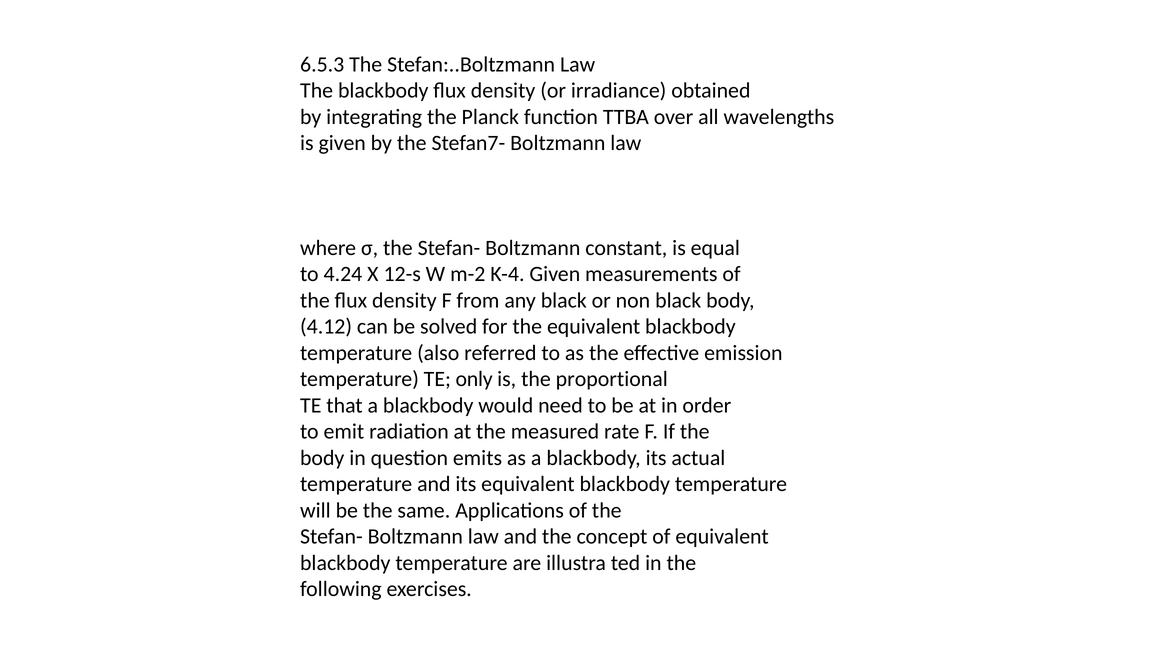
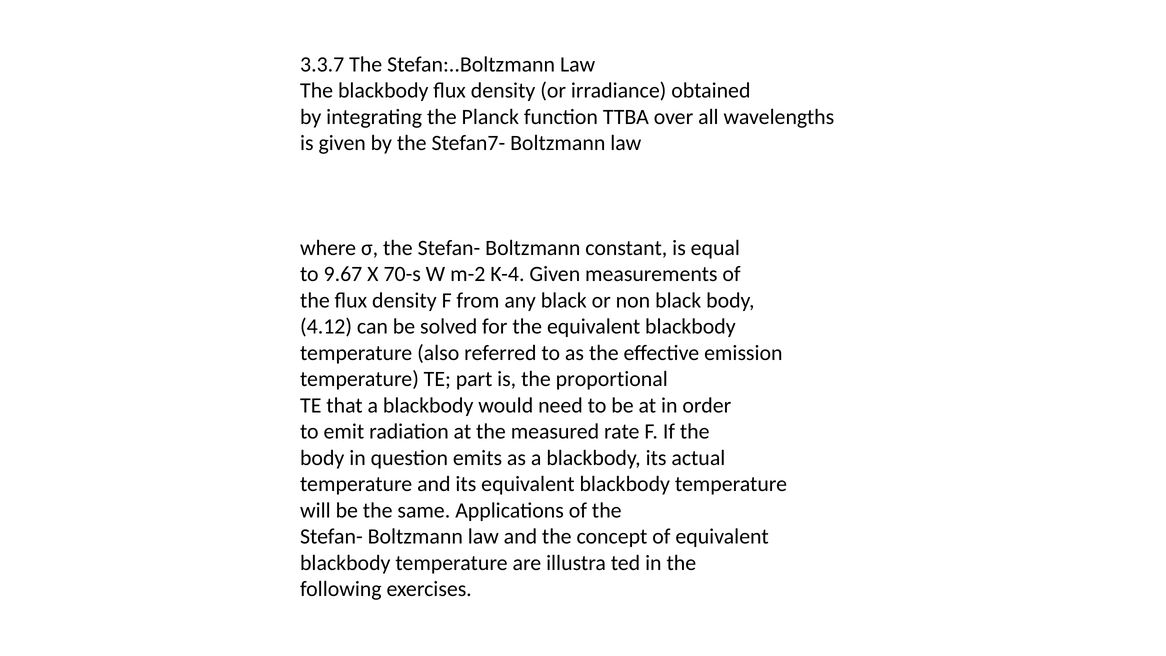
6.5.3: 6.5.3 -> 3.3.7 (322, 64)
4.24: 4.24 -> 9.67 (343, 274)
12-s: 12-s -> 70-s (402, 274)
only: only -> part (474, 379)
